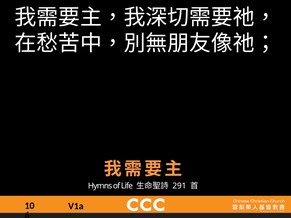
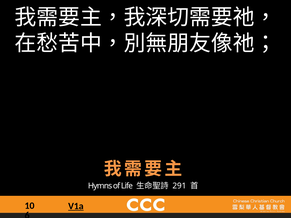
V1a underline: none -> present (76, 206)
